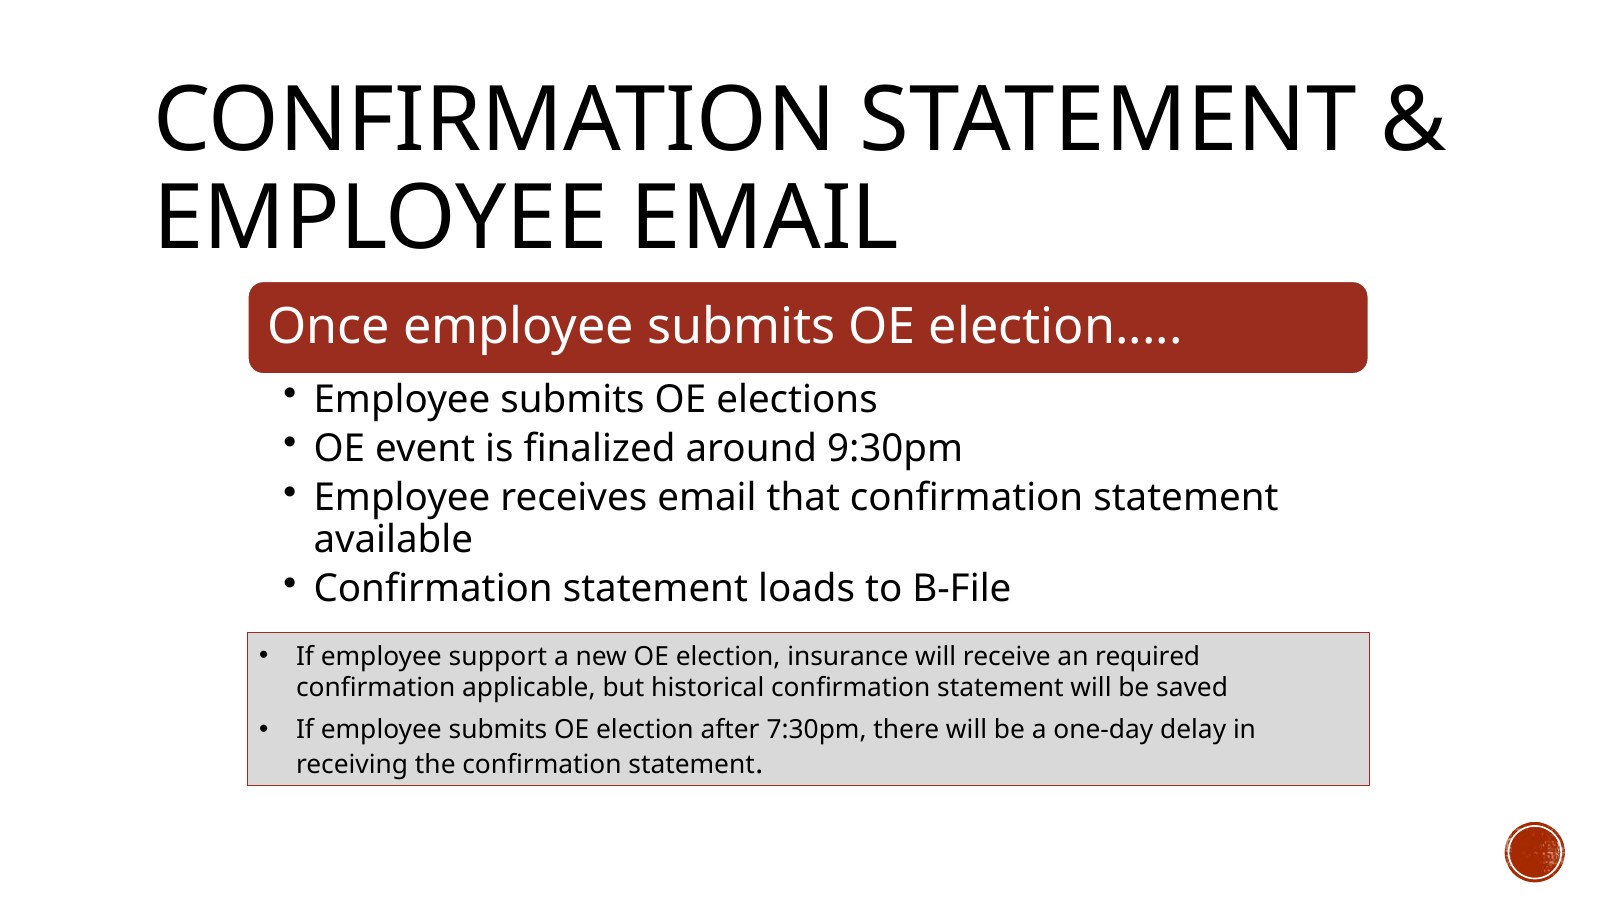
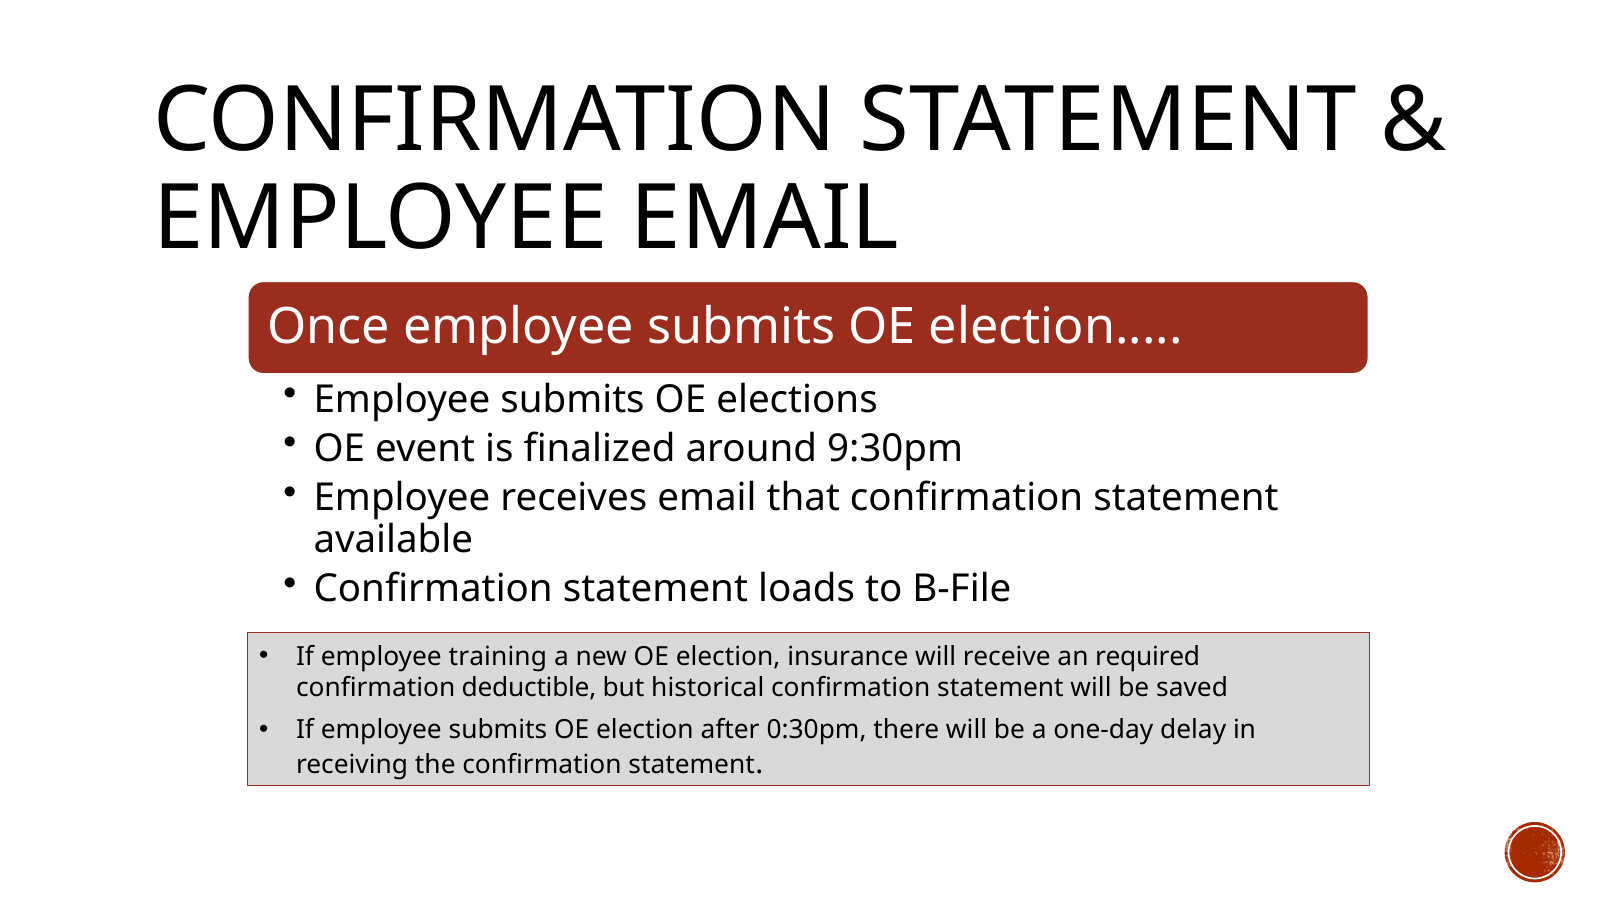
support: support -> training (498, 657)
applicable: applicable -> deductible (529, 688)
7:30pm: 7:30pm -> 0:30pm (817, 730)
